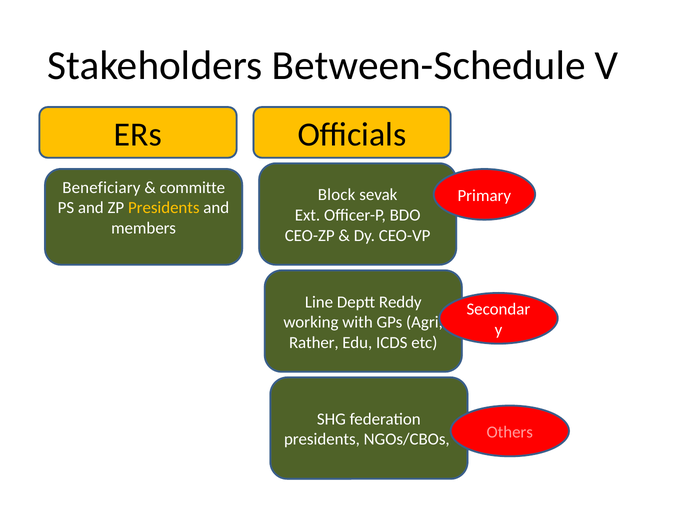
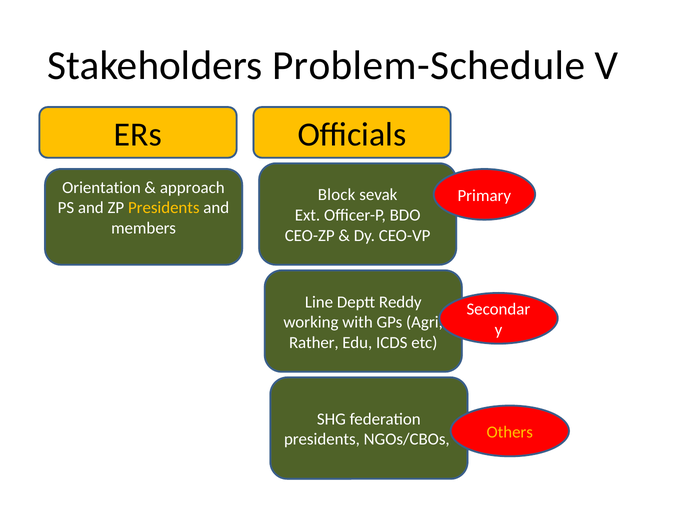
Between-Schedule: Between-Schedule -> Problem-Schedule (429, 65)
Beneficiary: Beneficiary -> Orientation (102, 188)
committe: committe -> approach (192, 188)
Others colour: pink -> yellow (510, 432)
